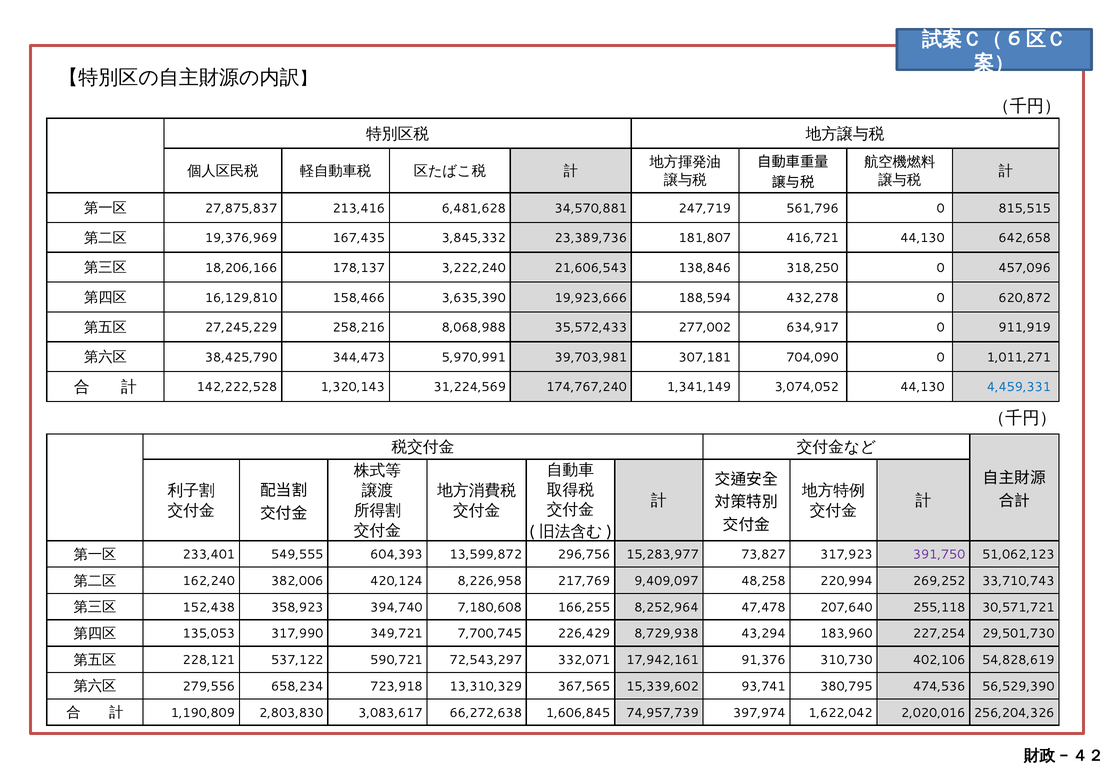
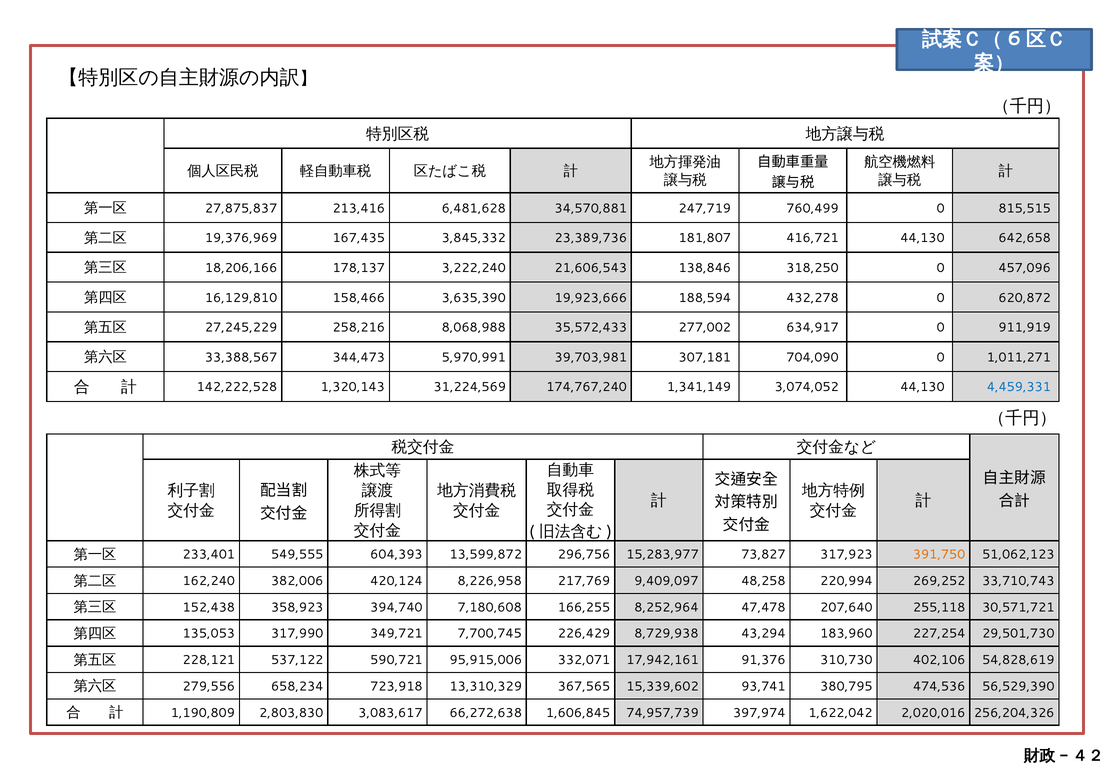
561,796: 561,796 -> 760,499 (813, 208)
38,425,790: 38,425,790 -> 33,388,567 (241, 358)
391,750 colour: purple -> orange (939, 555)
72,543,297: 72,543,297 -> 95,915,006 (486, 660)
